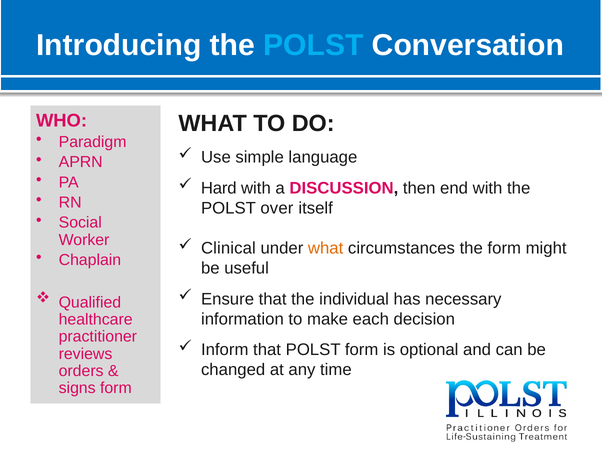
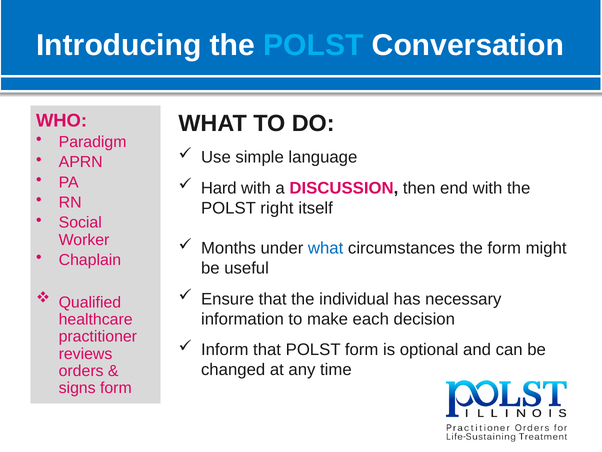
over: over -> right (277, 208)
Clinical: Clinical -> Months (228, 248)
what colour: orange -> blue (326, 248)
